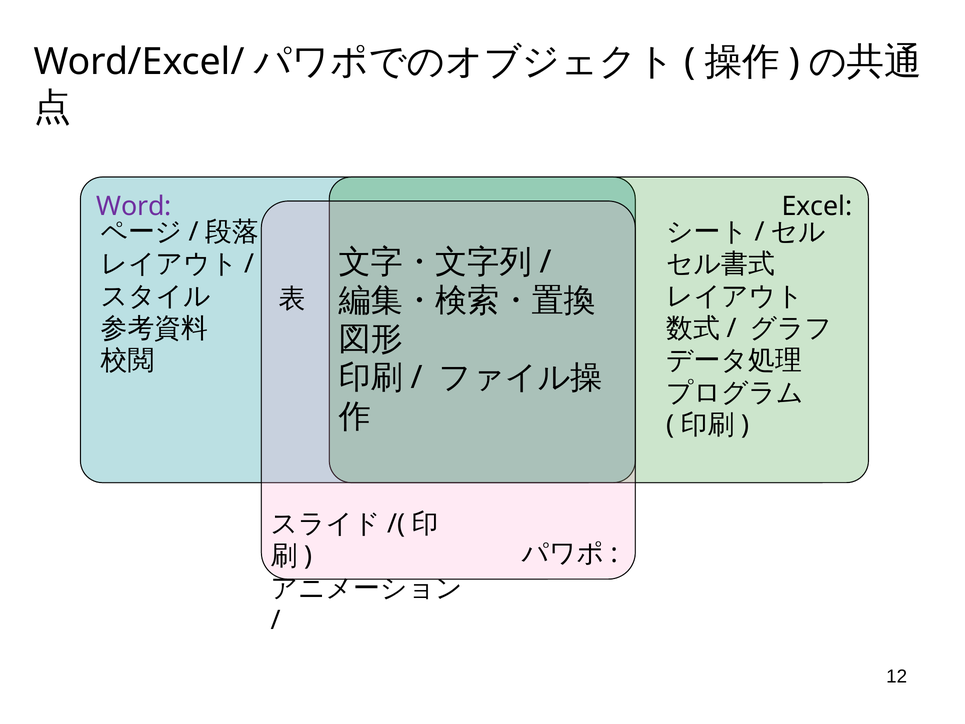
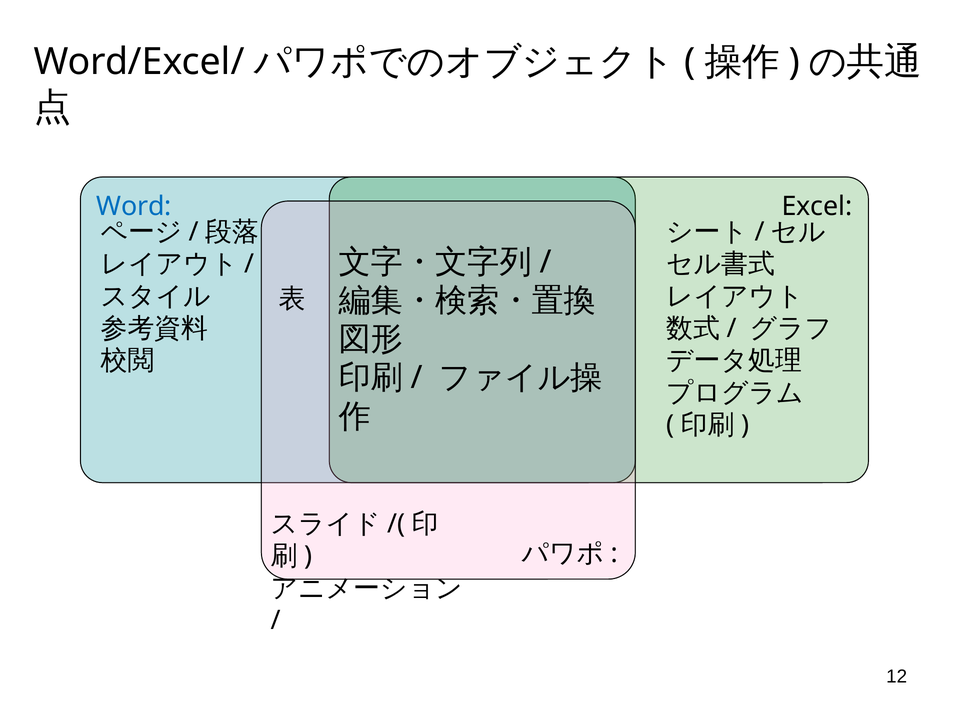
Word colour: purple -> blue (134, 206)
